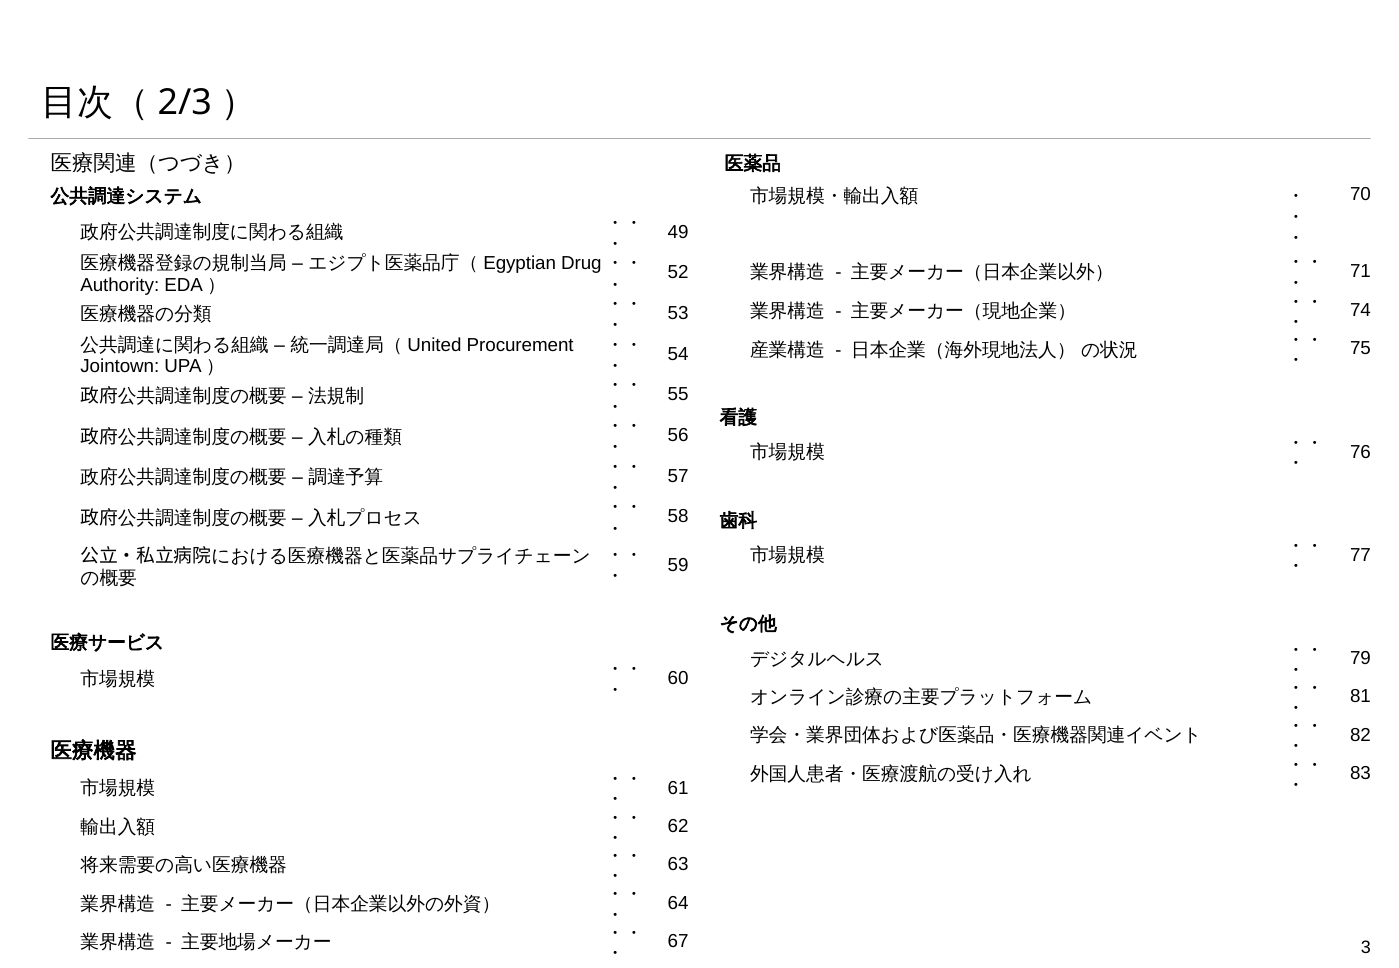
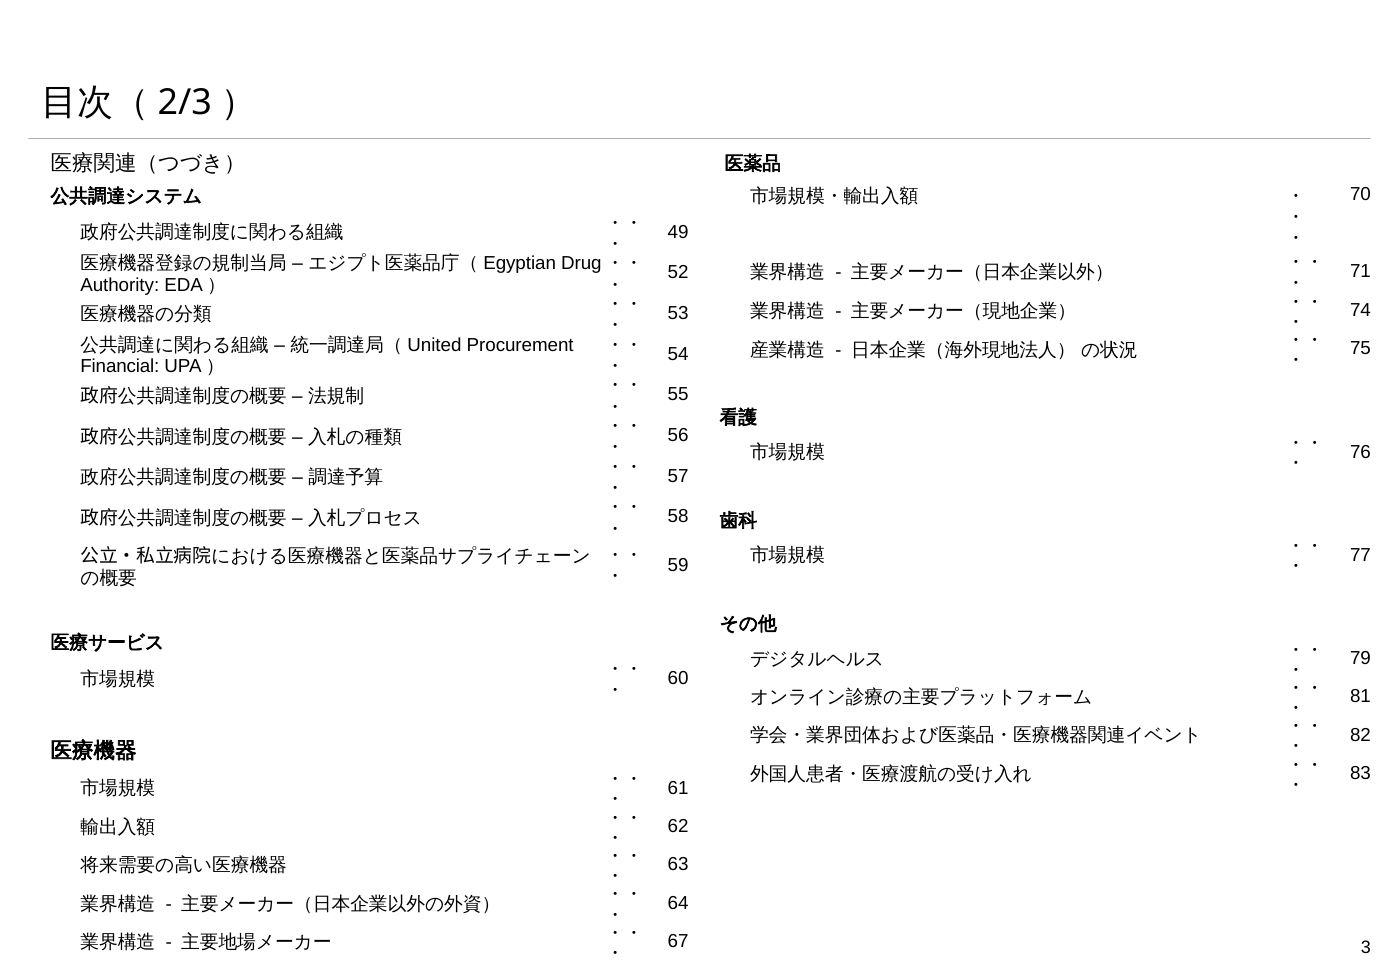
Jointown: Jointown -> Financial (120, 366)
